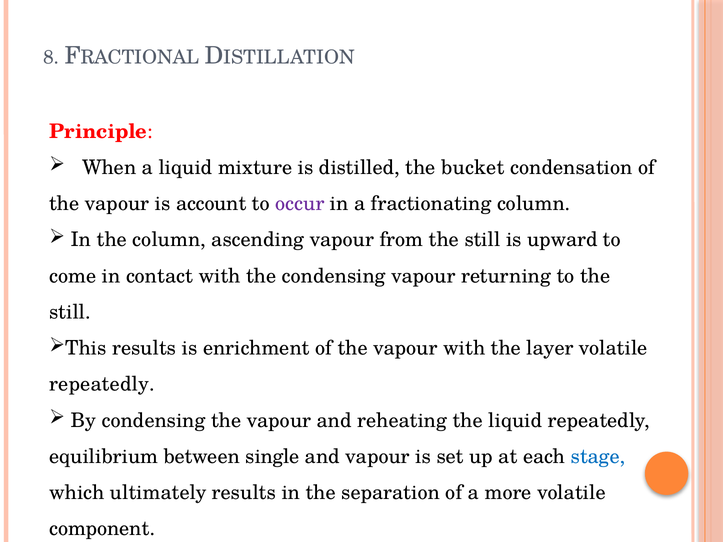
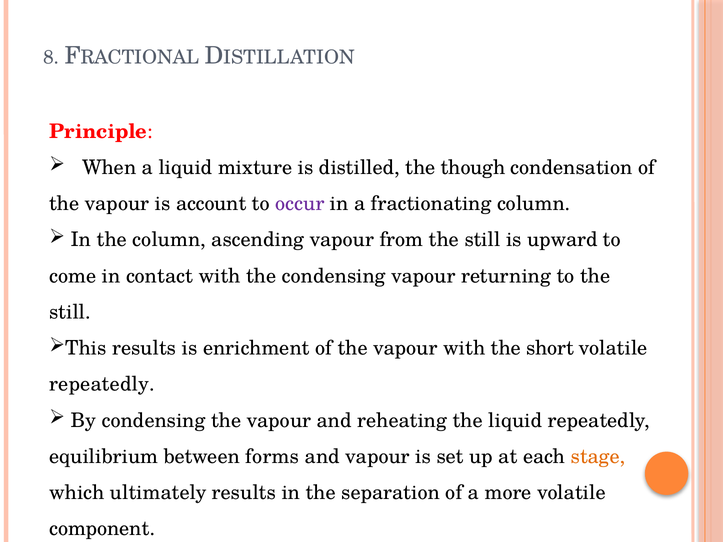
bucket: bucket -> though (473, 168)
layer: layer -> short (550, 348)
single: single -> forms (272, 457)
stage colour: blue -> orange (598, 457)
